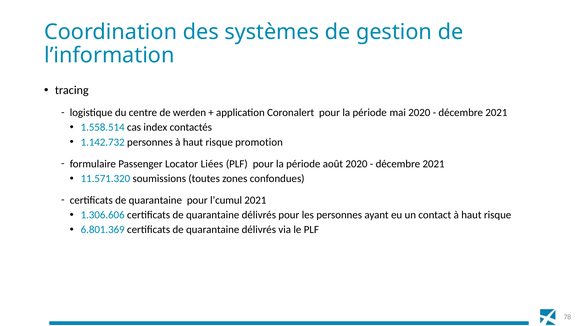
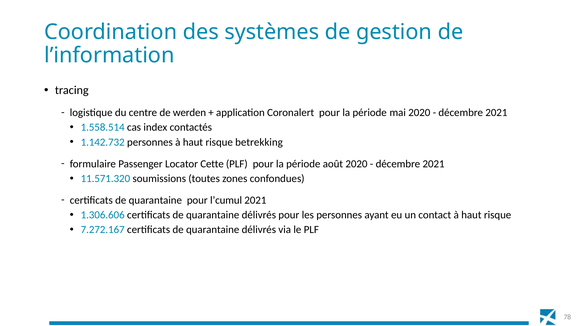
promotion: promotion -> betrekking (259, 142)
Liées: Liées -> Cette (212, 164)
6.801.369: 6.801.369 -> 7.272.167 (103, 229)
